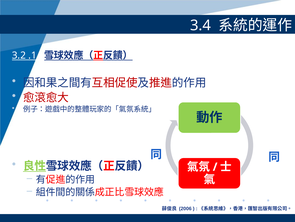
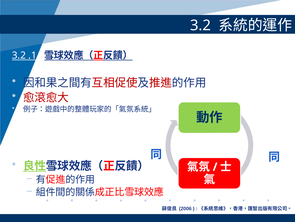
3.4: 3.4 -> 3.2 (201, 25)
